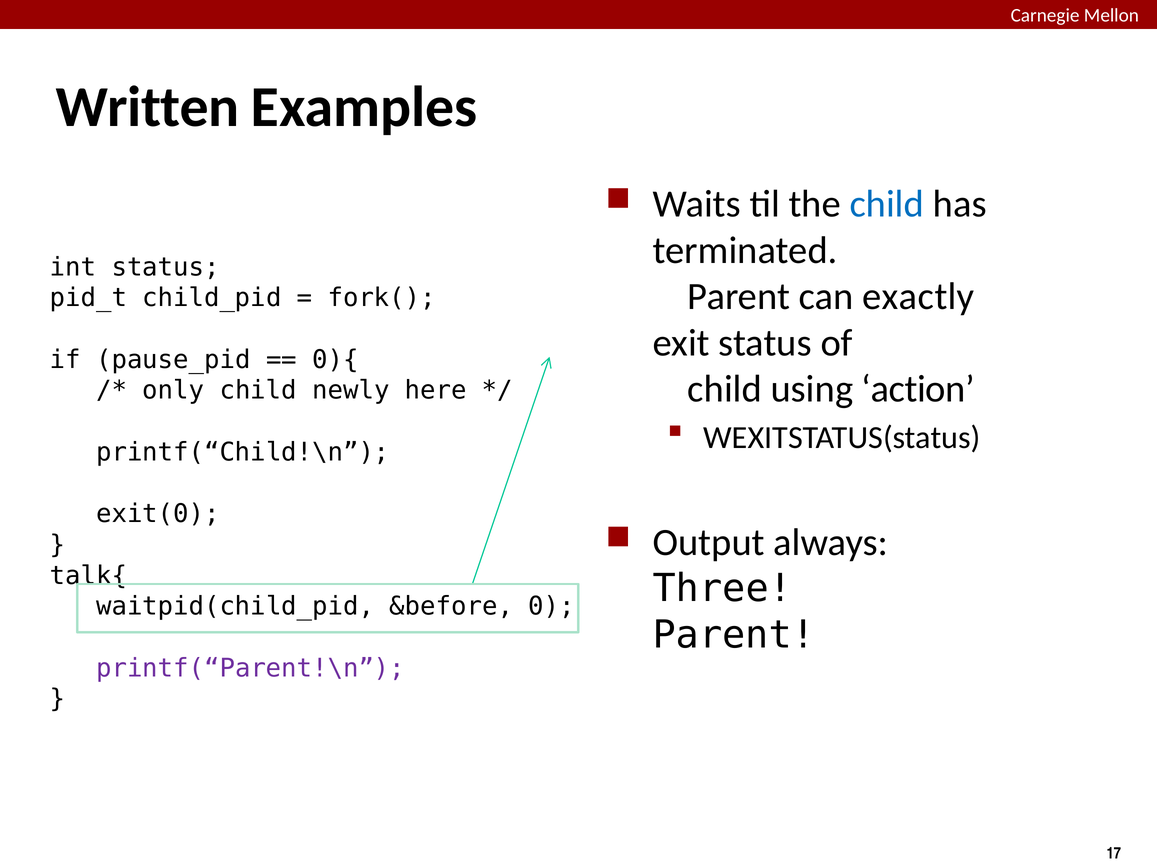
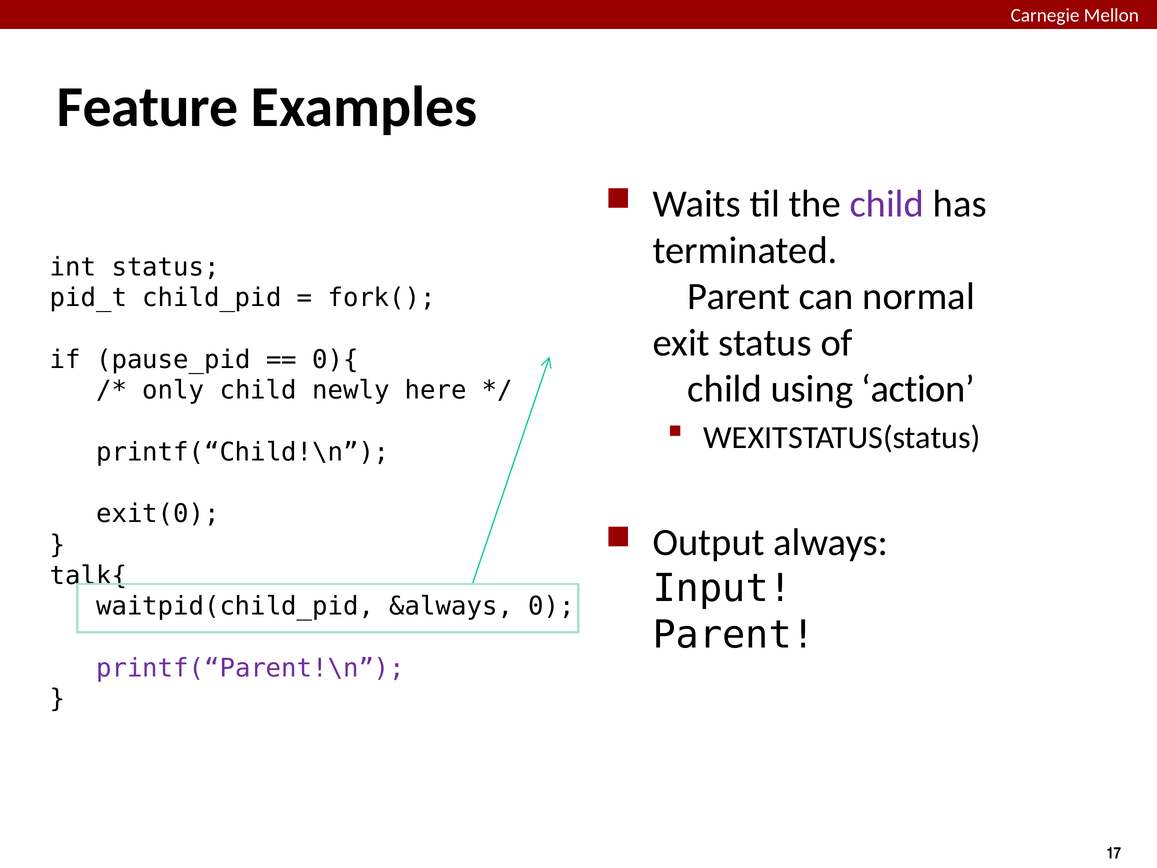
Written: Written -> Feature (148, 107)
child colour: blue -> purple (887, 204)
exactly: exactly -> normal (919, 297)
Three: Three -> Input (722, 588)
&before: &before -> &always (451, 606)
